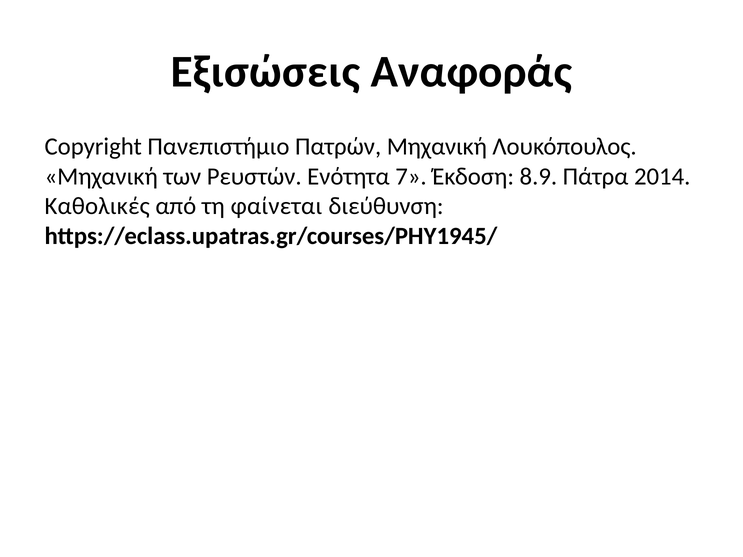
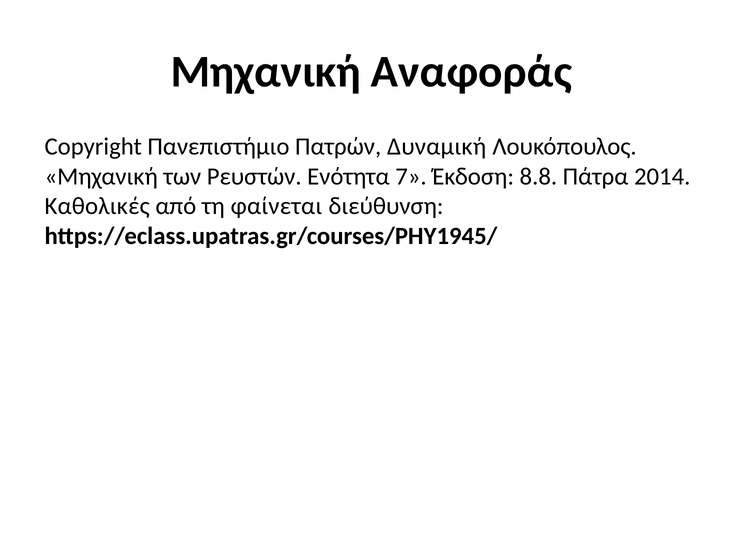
Εξισώσεις: Εξισώσεις -> Μηχανική (266, 72)
Πατρών Μηχανική: Μηχανική -> Δυναμική (437, 147)
8.9: 8.9 -> 8.8 (538, 177)
